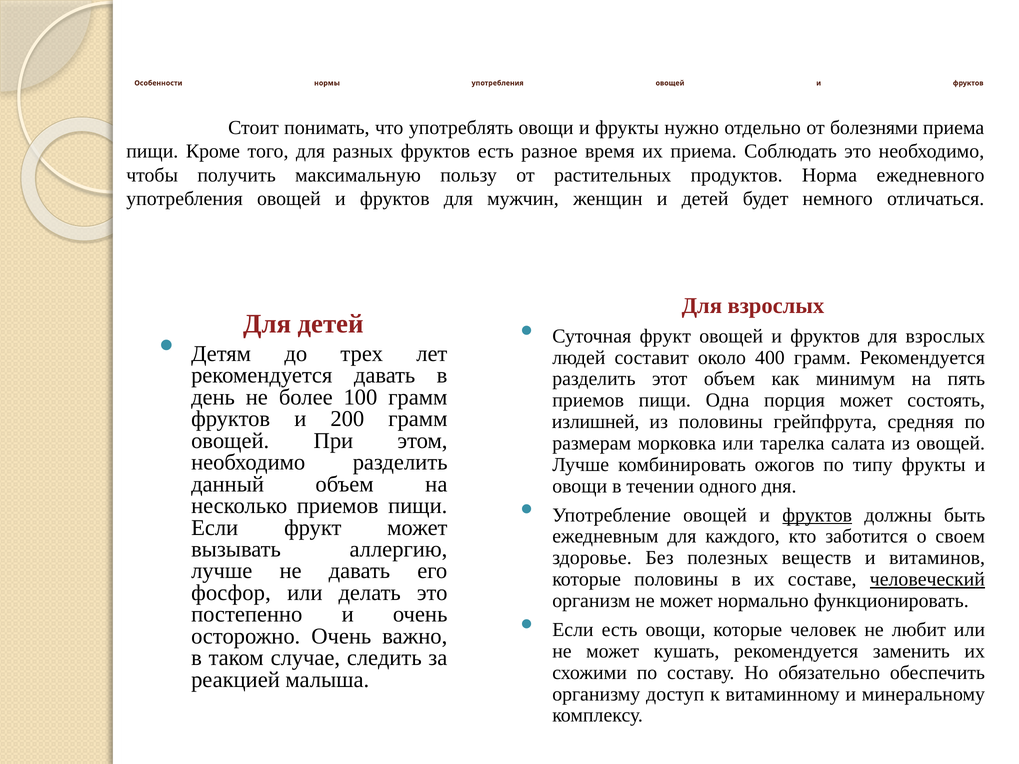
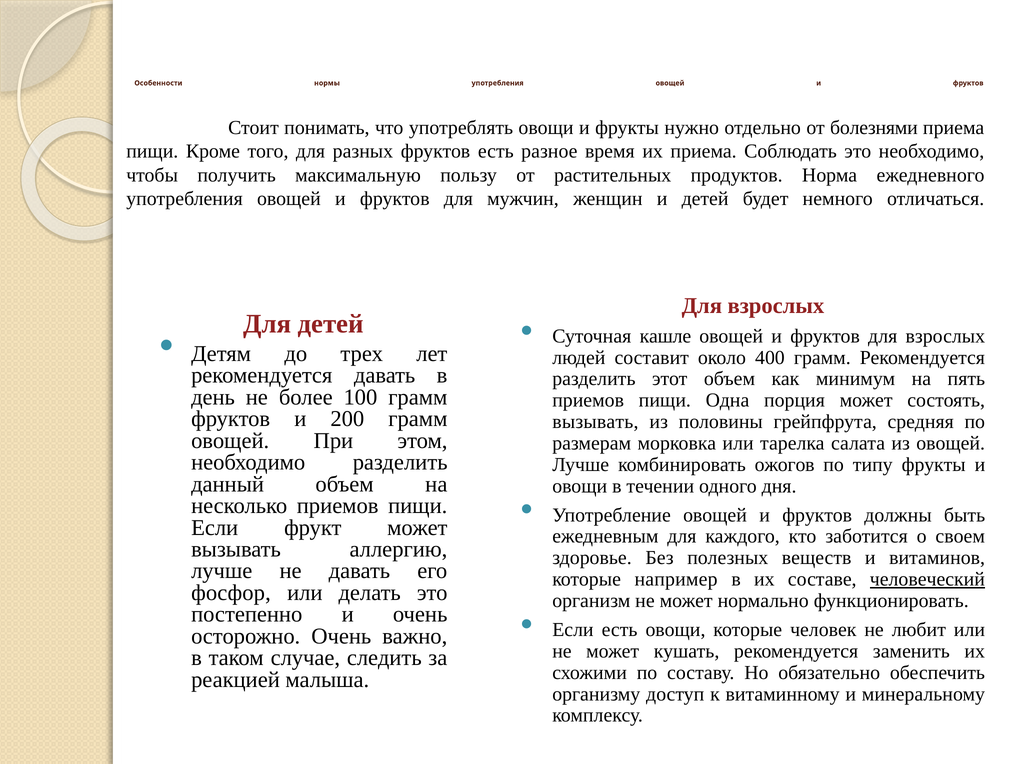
Суточная фрукт: фрукт -> кашле (665, 336)
излишней: излишней -> вызывать (595, 422)
фруктов underline: present -> none (817, 515)
которые половины: половины -> например (676, 579)
